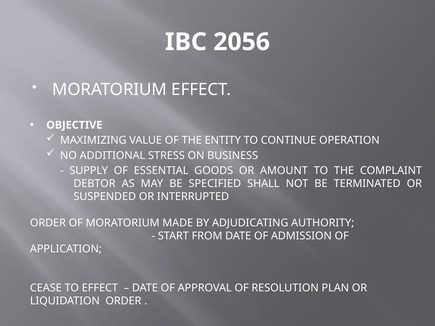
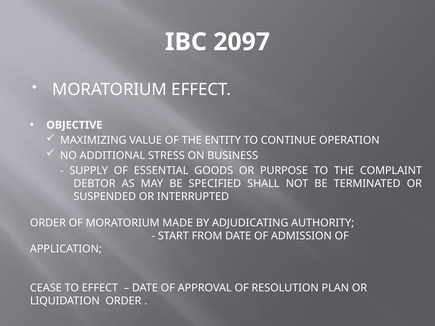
2056: 2056 -> 2097 (242, 42)
AMOUNT: AMOUNT -> PURPOSE (284, 171)
